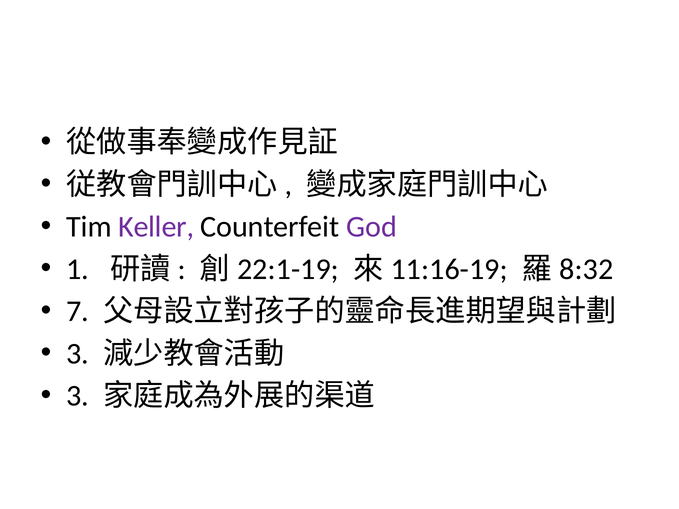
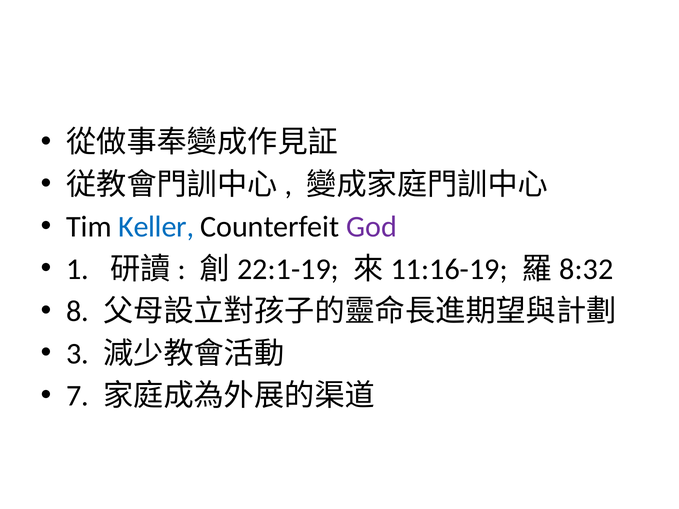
Keller colour: purple -> blue (156, 227)
7: 7 -> 8 (78, 311)
3: 3 -> 7 (78, 396)
